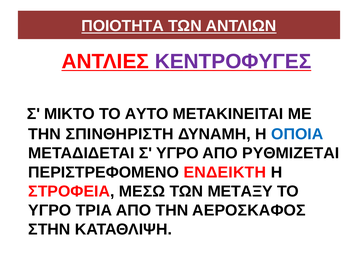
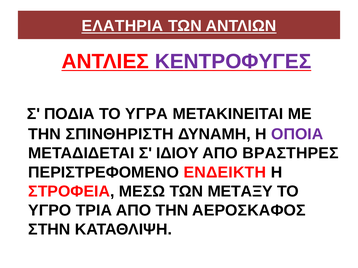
ΠΟΙΟΤΗΤΑ: ΠΟΙΟΤΗΤΑ -> ΕΛΑΤΗΡΙΑ (122, 26)
ΜΙΚΤΟ: ΜΙΚΤΟ -> ΠΟΔΙΑ (69, 114)
ΑΥΤΟ: ΑΥΤΟ -> ΥΓΡΑ (146, 114)
ΟΠΟΙΑ colour: blue -> purple (297, 134)
Σ ΥΓΡΟ: ΥΓΡΟ -> ΙΔΙΟΥ (177, 153)
ΡΥΘΜΙΖΕΤΑΙ: ΡΥΘΜΙΖΕΤΑΙ -> ΒΡΑΣΤΗΡΕΣ (291, 153)
